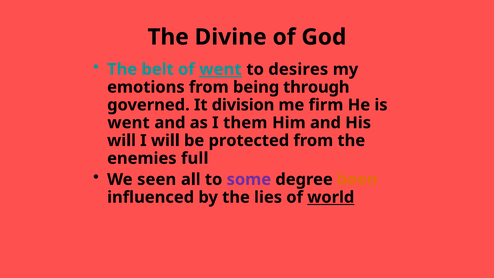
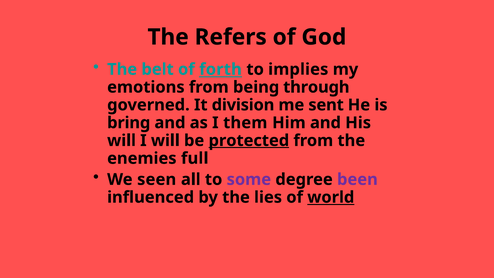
Divine: Divine -> Refers (231, 37)
of went: went -> forth (221, 69)
desires: desires -> implies (298, 69)
firm: firm -> sent (326, 105)
went: went -> bring (129, 123)
protected underline: none -> present (249, 141)
been colour: orange -> purple (357, 179)
